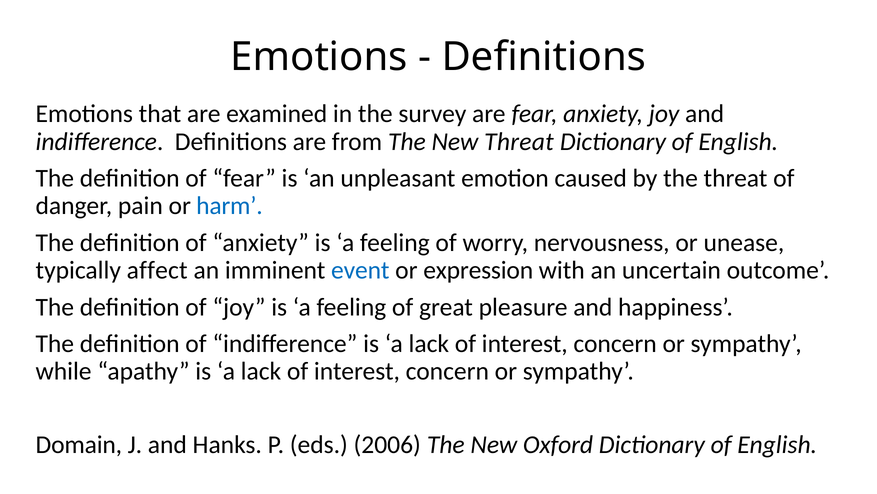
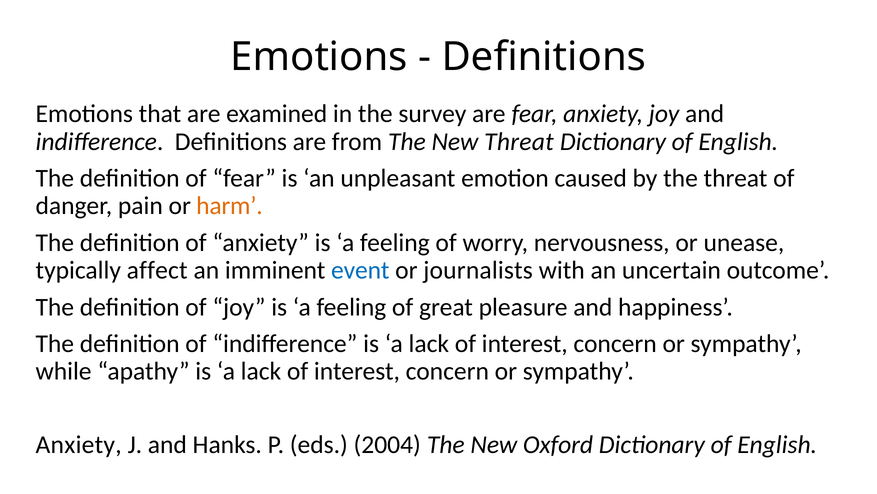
harm colour: blue -> orange (229, 206)
expression: expression -> journalists (478, 270)
Domain: Domain -> Anxiety (79, 444)
2006: 2006 -> 2004 (387, 444)
